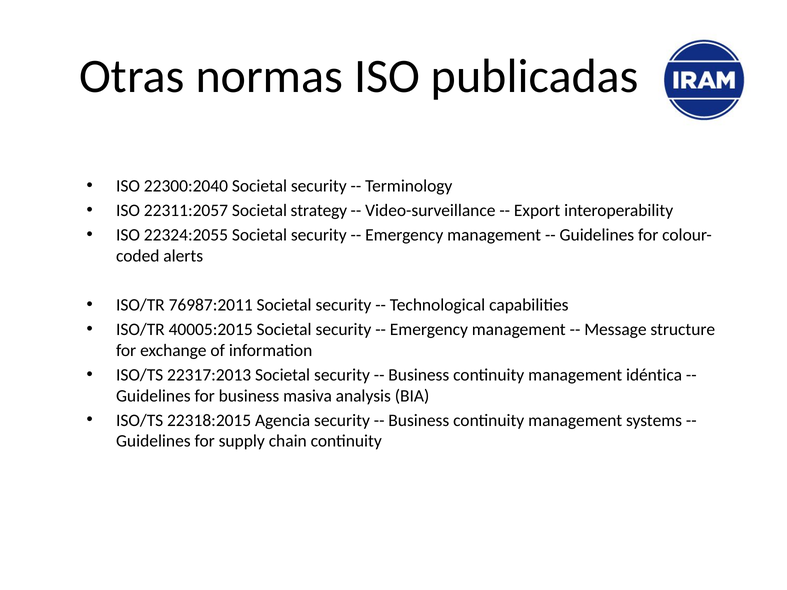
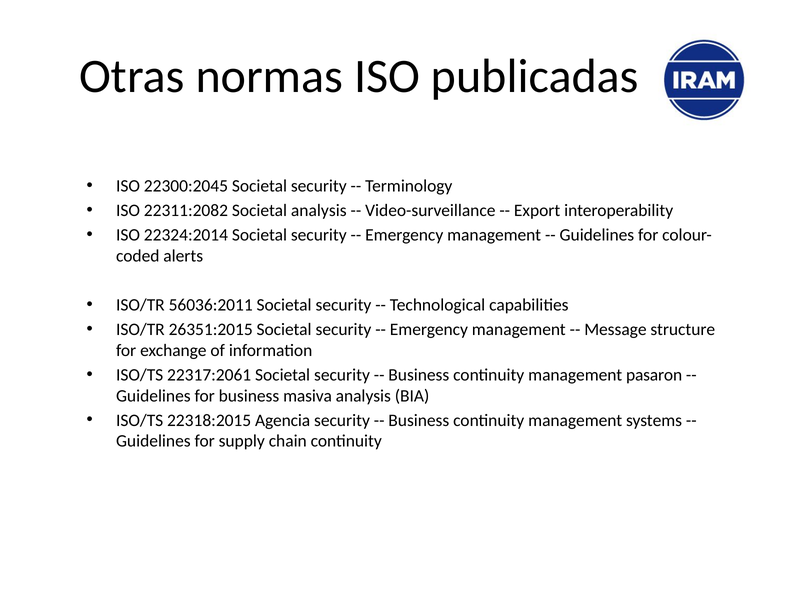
22300:2040: 22300:2040 -> 22300:2045 (186, 186)
22311:2057: 22311:2057 -> 22311:2082 (186, 211)
Societal strategy: strategy -> analysis (319, 211)
22324:2055: 22324:2055 -> 22324:2014 (186, 235)
76987:2011: 76987:2011 -> 56036:2011 (211, 305)
40005:2015: 40005:2015 -> 26351:2015 (211, 330)
22317:2013: 22317:2013 -> 22317:2061 (209, 375)
idéntica: idéntica -> pasaron (654, 375)
